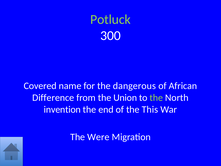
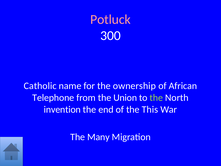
Potluck colour: light green -> pink (110, 19)
Covered: Covered -> Catholic (40, 86)
dangerous: dangerous -> ownership (134, 86)
Difference: Difference -> Telephone (53, 97)
Were: Were -> Many (98, 137)
